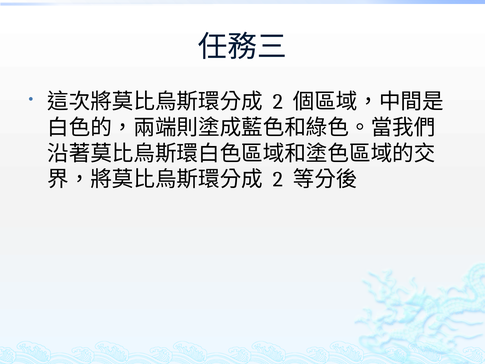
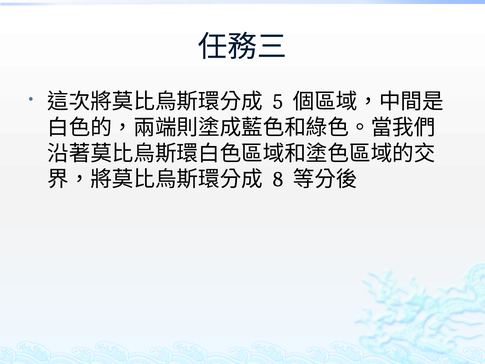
2: 2 -> 5 (278, 102)
2: 2 -> 8 (278, 179)
